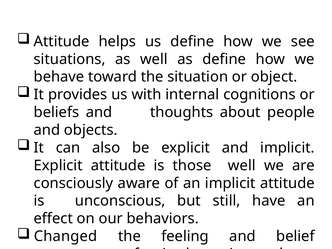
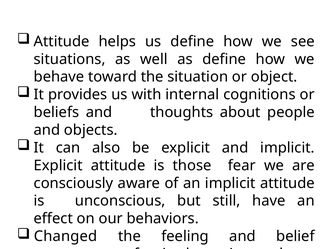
those well: well -> fear (242, 165)
